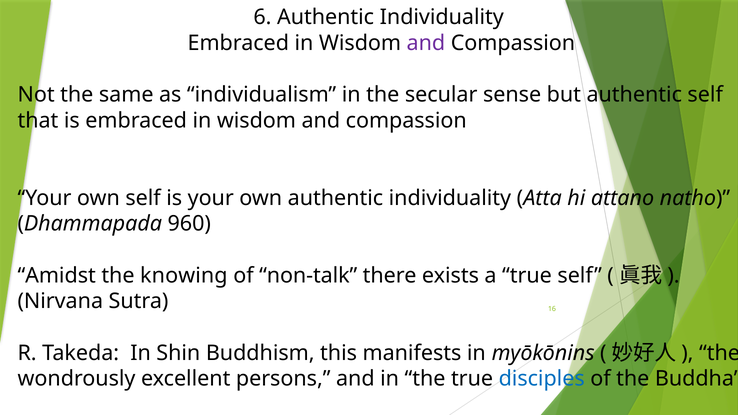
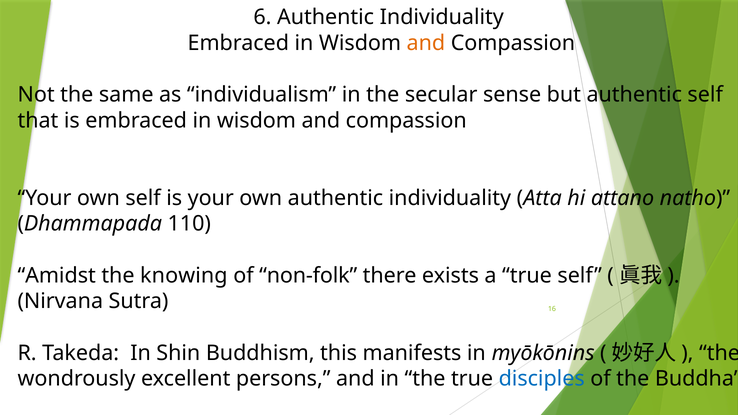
and colour: purple -> orange (426, 43)
960: 960 -> 110 (189, 224)
non-talk: non-talk -> non-folk (308, 276)
